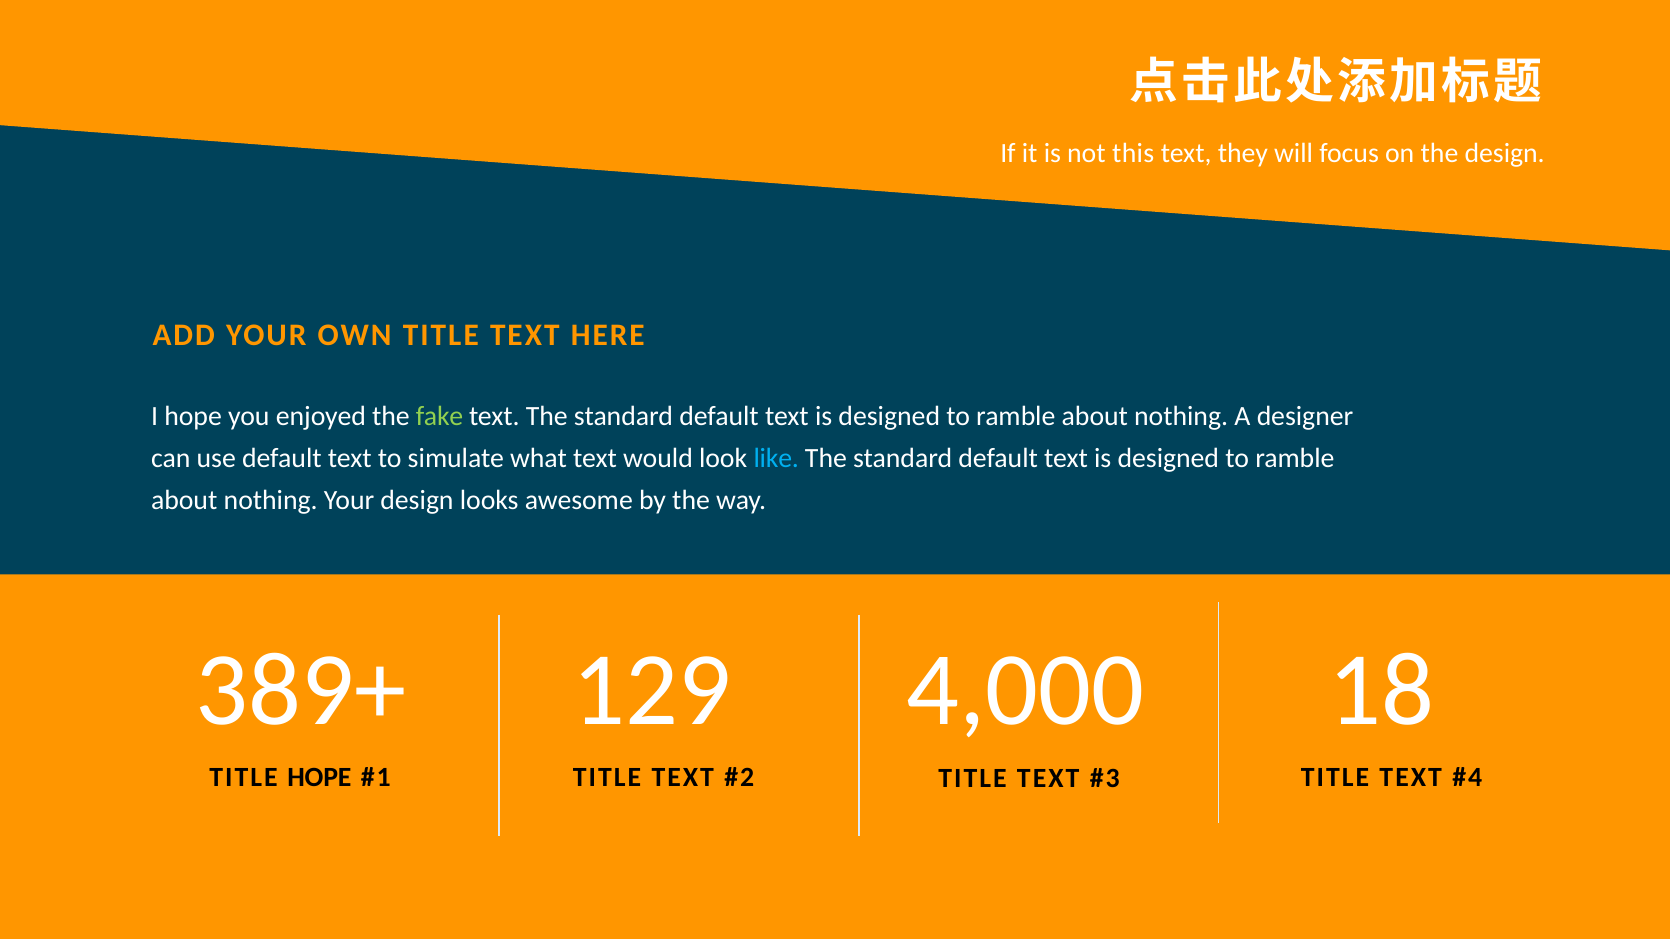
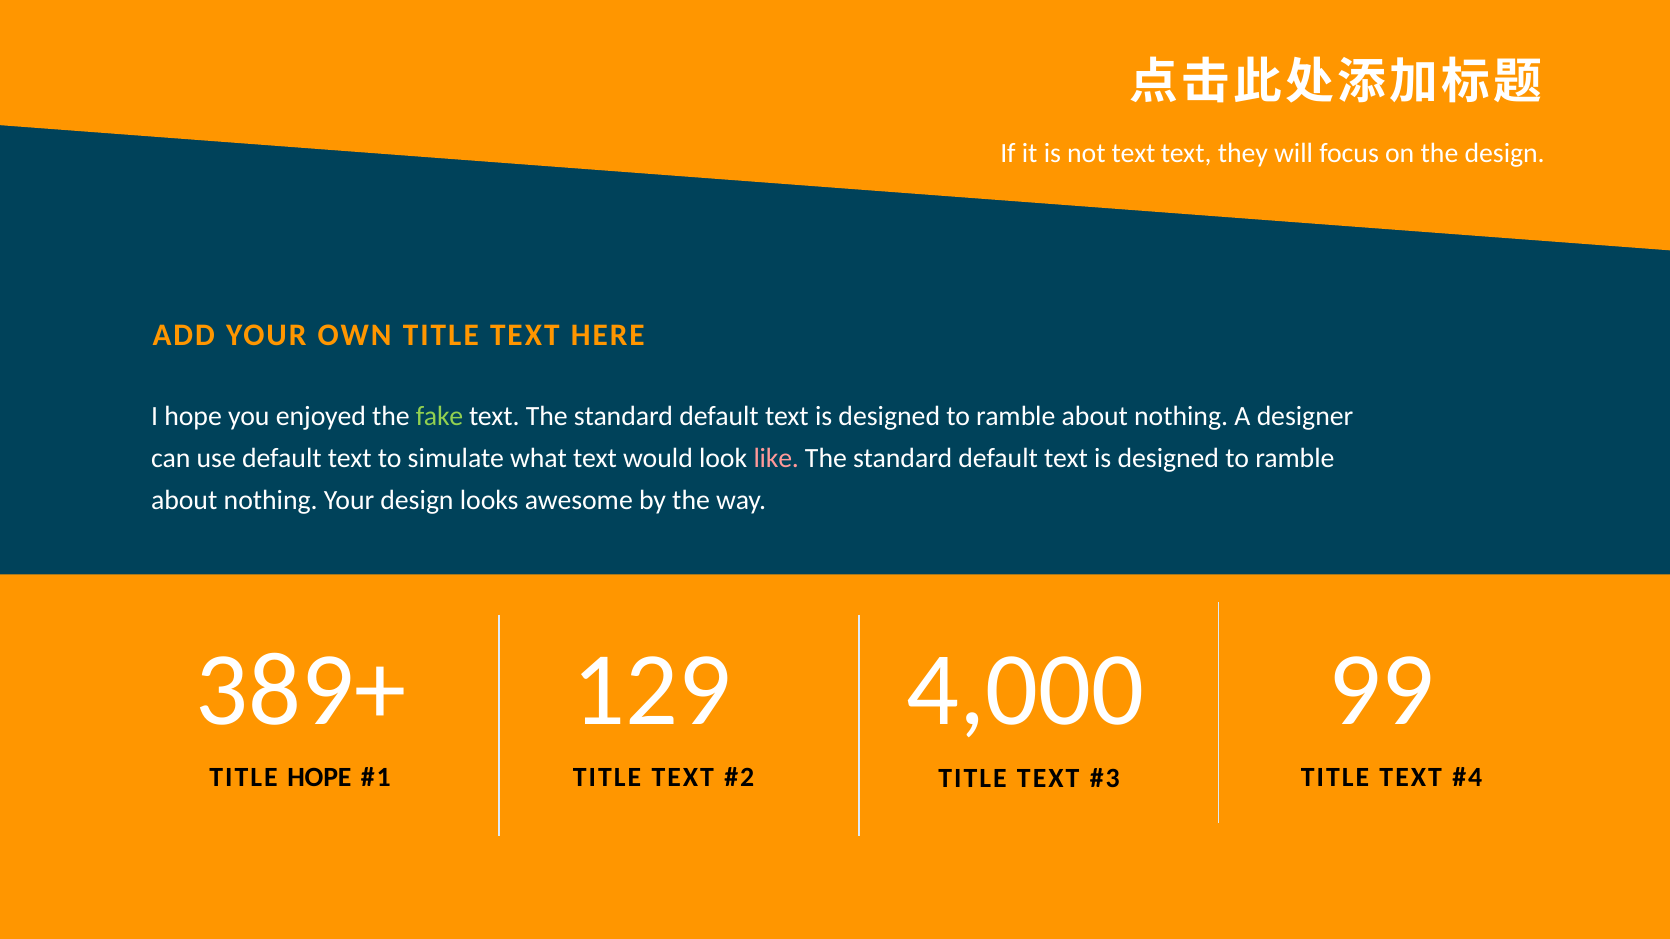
not this: this -> text (1134, 154)
like colour: light blue -> pink (776, 459)
18: 18 -> 99 (1382, 691)
